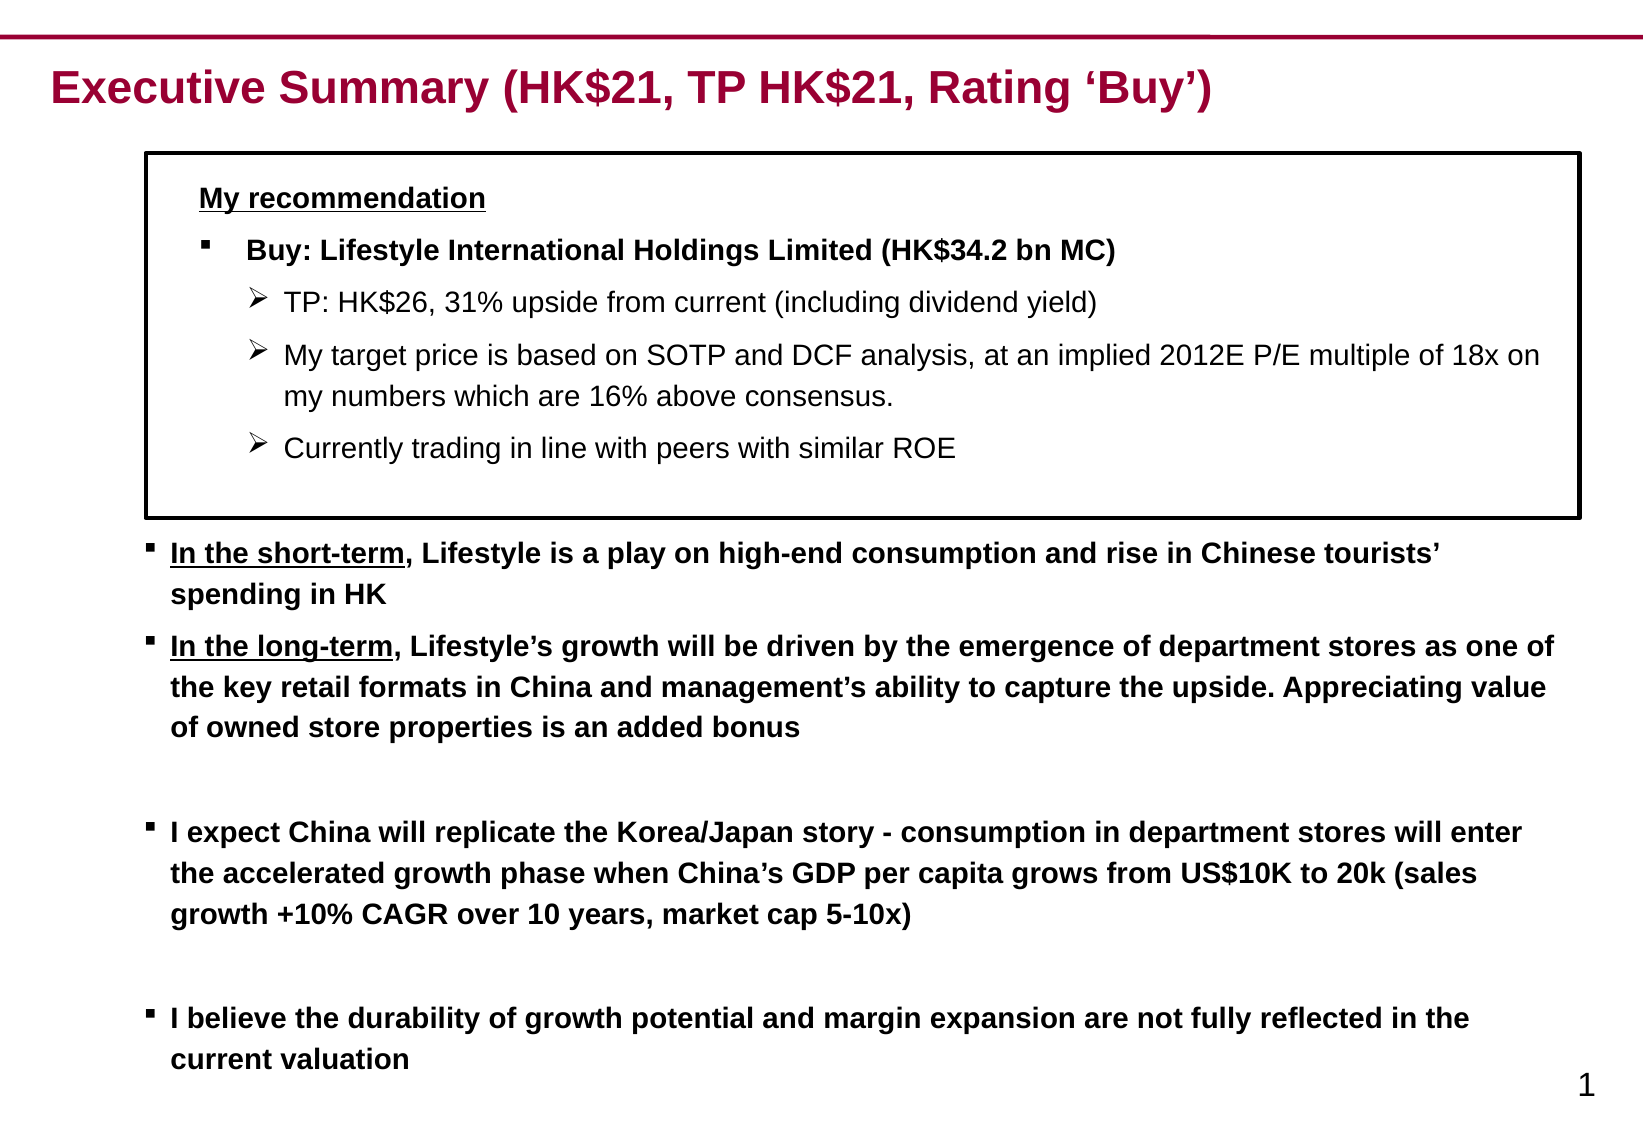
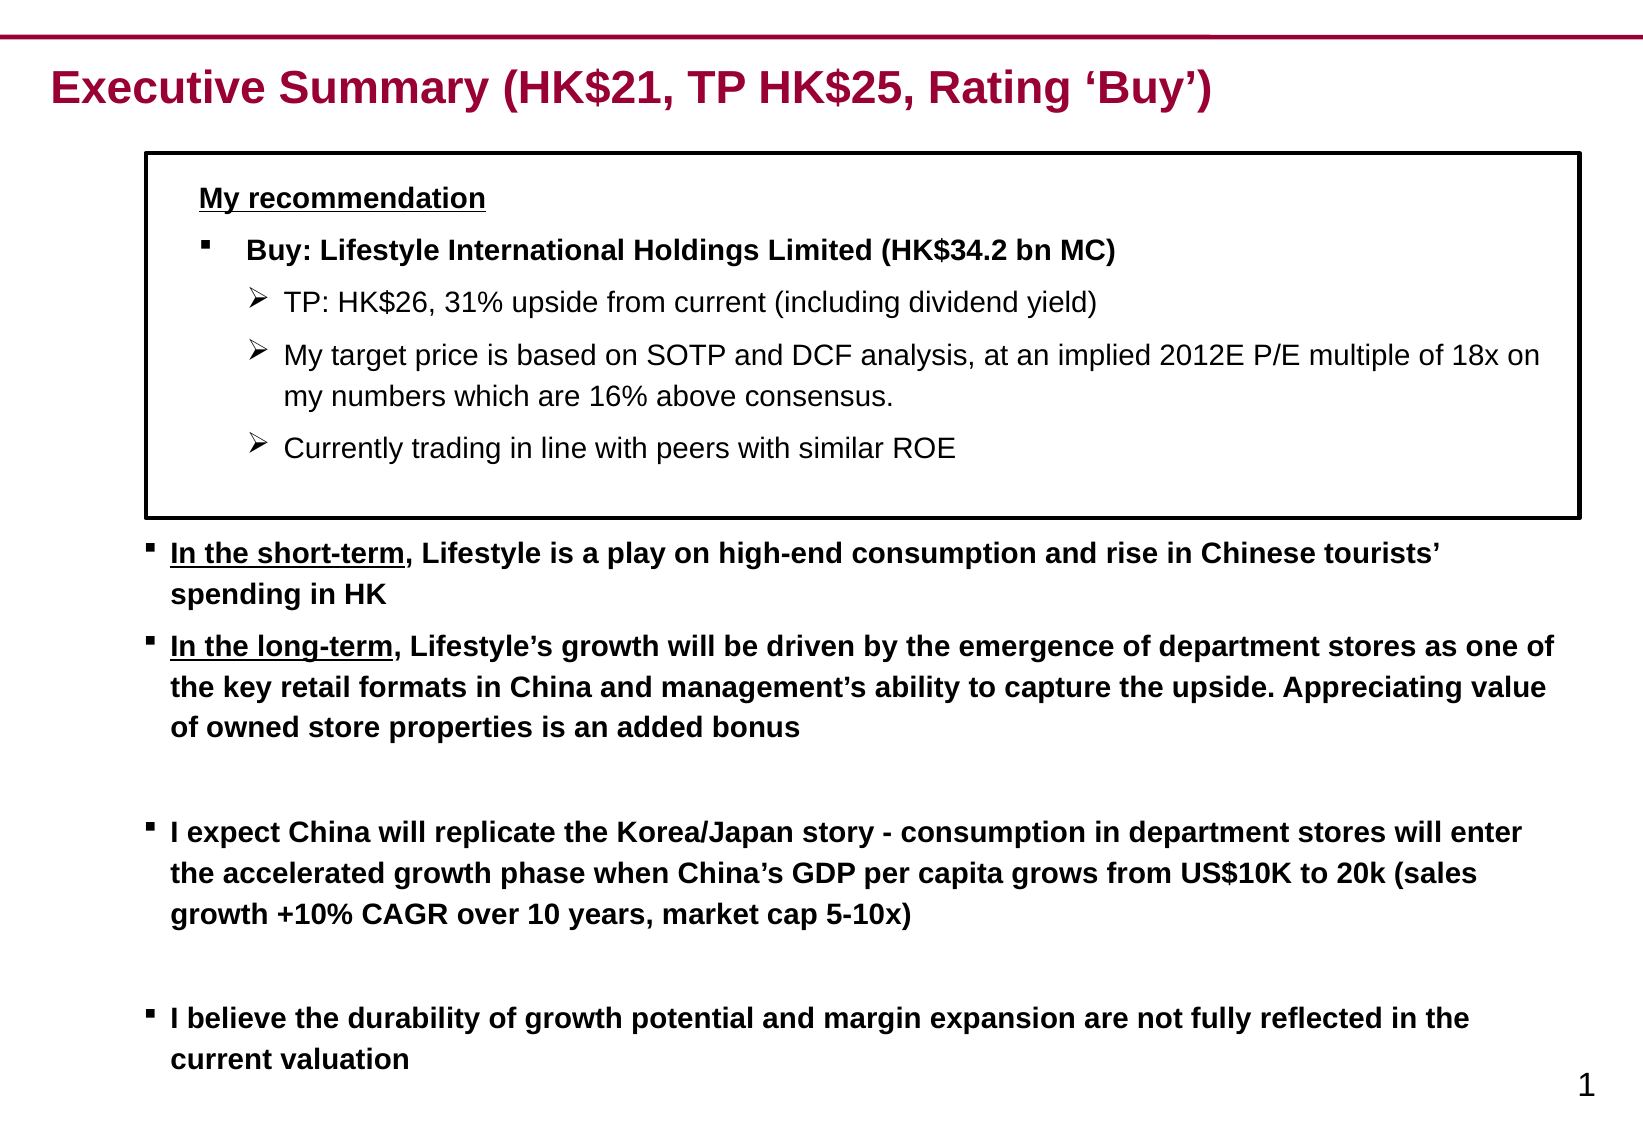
TP HK$21: HK$21 -> HK$25 (837, 89)
